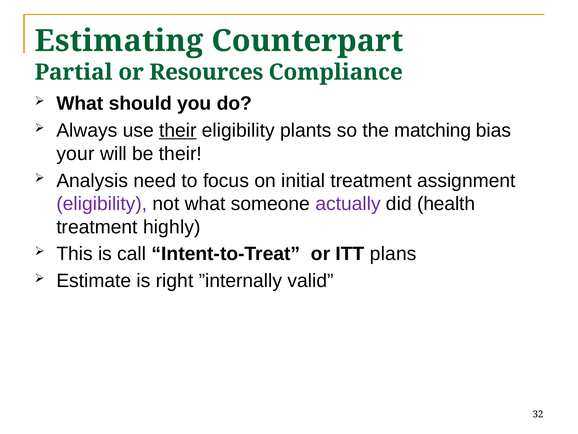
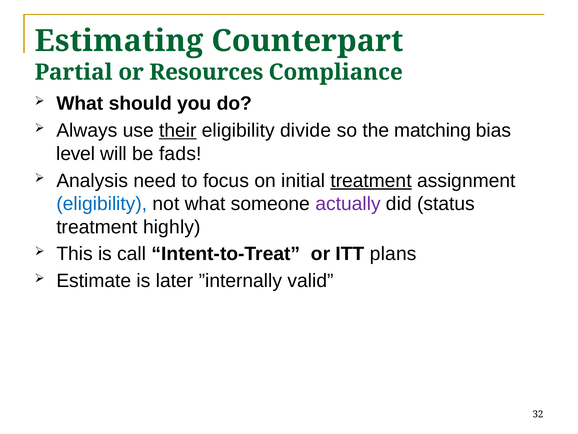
plants: plants -> divide (306, 130)
your: your -> level (76, 153)
be their: their -> fads (180, 153)
treatment underline: none -> present (371, 180)
eligibility colour: purple -> blue (102, 204)
health: health -> status (446, 204)
right: right -> later (175, 281)
